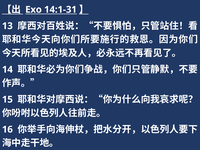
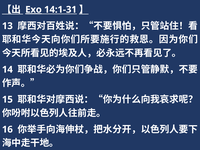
Exo underline: none -> present (34, 10)
